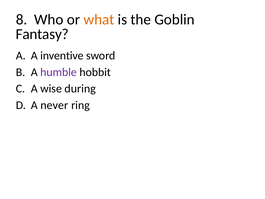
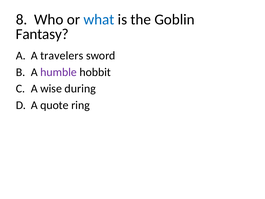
what colour: orange -> blue (99, 20)
inventive: inventive -> travelers (62, 56)
never: never -> quote (54, 105)
